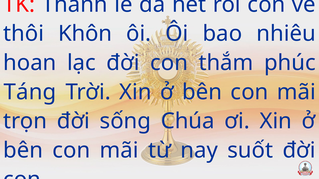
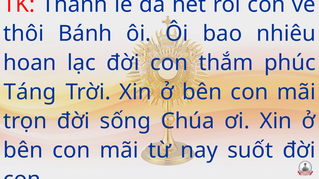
Khôn: Khôn -> Bánh (85, 34)
